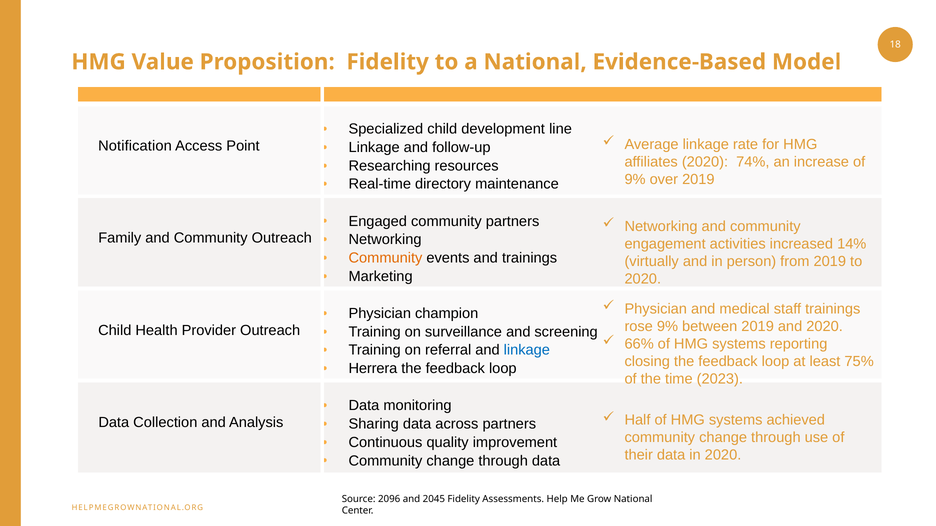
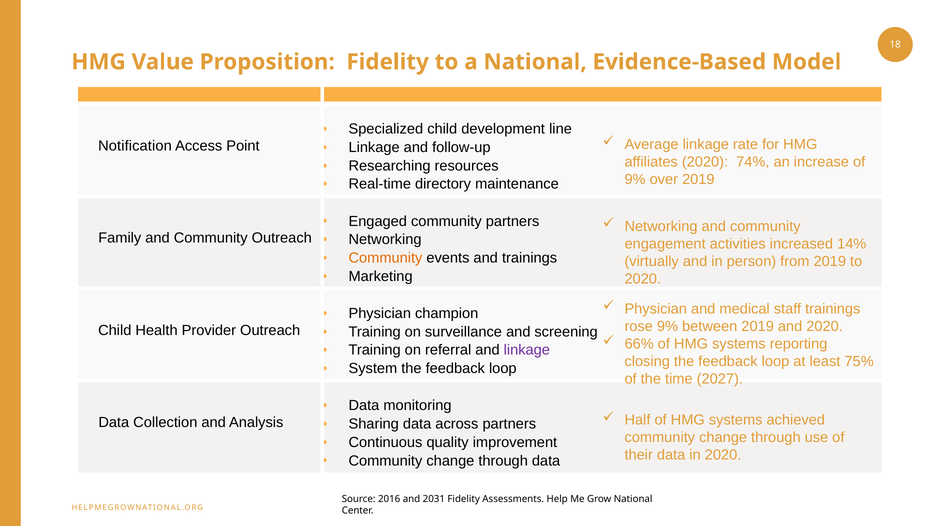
linkage colour: blue -> purple (527, 350)
Herrera: Herrera -> System (373, 369)
2023: 2023 -> 2027 (720, 379)
2096: 2096 -> 2016 (389, 499)
2045: 2045 -> 2031 (434, 499)
